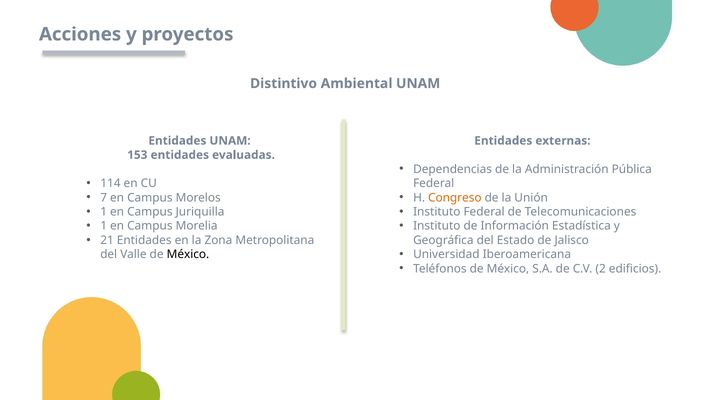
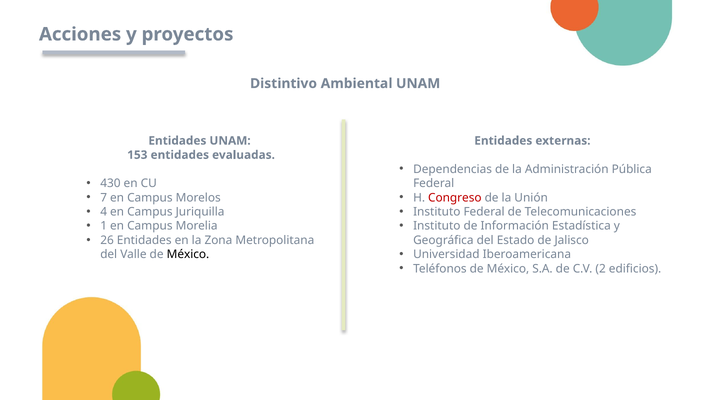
114: 114 -> 430 (110, 183)
Congreso colour: orange -> red (455, 198)
1: 1 -> 4 (104, 212)
21: 21 -> 26 (107, 240)
